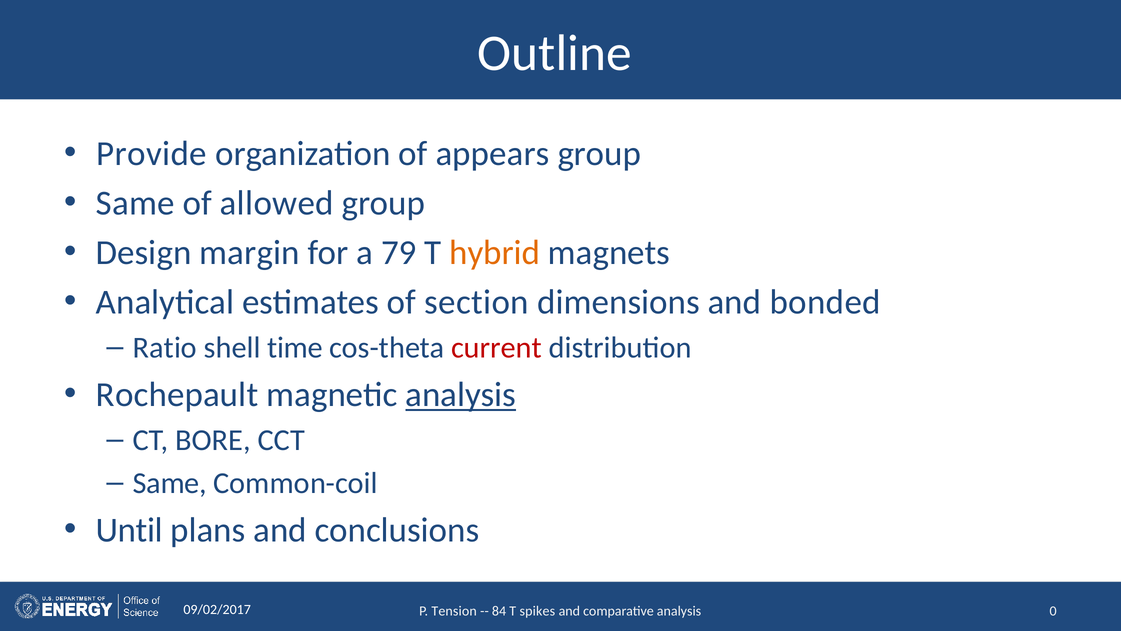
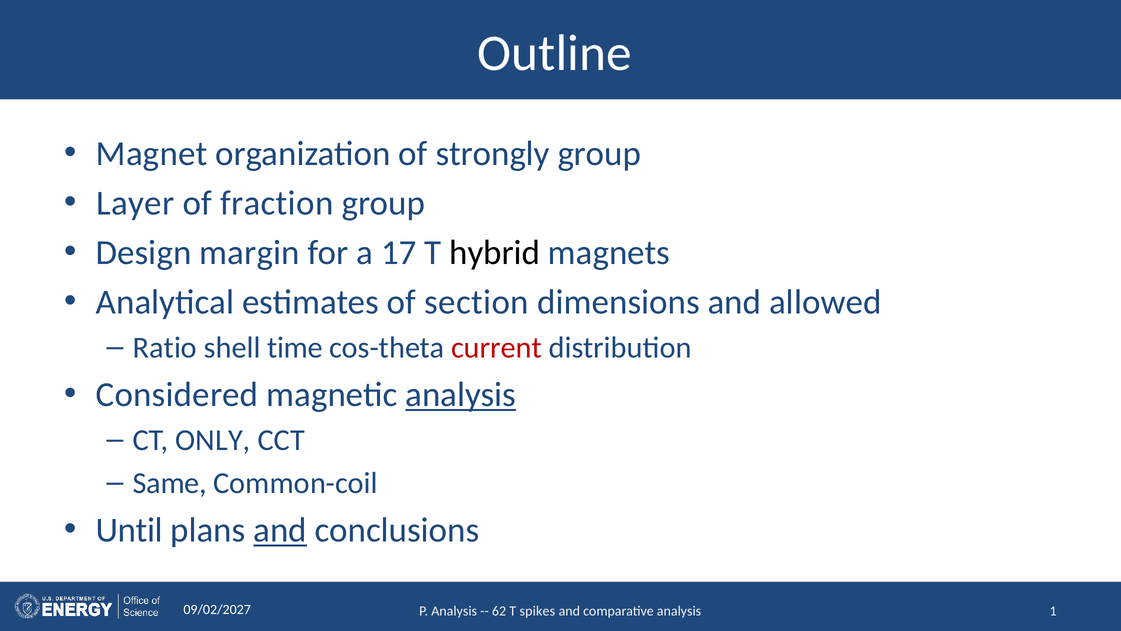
Provide: Provide -> Magnet (152, 153)
appears: appears -> strongly (493, 153)
Same: Same -> Layer (135, 203)
allowed: allowed -> fraction (277, 203)
79: 79 -> 17 (399, 252)
hybrid colour: orange -> black (495, 252)
bonded: bonded -> allowed (825, 302)
Rochepault: Rochepault -> Considered (177, 394)
BORE: BORE -> ONLY (213, 440)
and underline: none -> present (280, 530)
09/02/2017: 09/02/2017 -> 09/02/2027 (217, 609)
P Tension: Tension -> Analysis (454, 610)
84: 84 -> 62 (499, 610)
0: 0 -> 1 (1053, 610)
